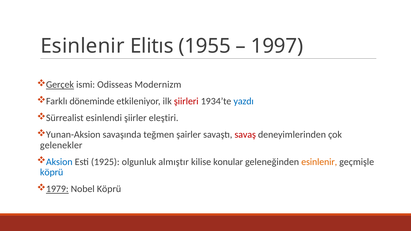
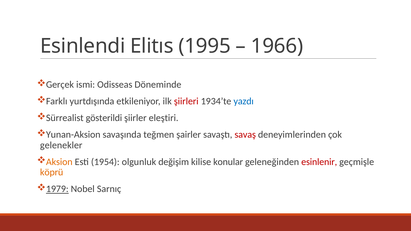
Esinlenir: Esinlenir -> Esinlendi (83, 46)
1955: 1955 -> 1995 (205, 46)
1997: 1997 -> 1966 (277, 46)
Gerçek underline: present -> none (60, 85)
Modernizm: Modernizm -> Döneminde (158, 85)
döneminde: döneminde -> yurtdışında (92, 101)
esinlendi: esinlendi -> gösterildi (104, 118)
Aksion colour: blue -> orange (59, 162)
1925: 1925 -> 1954 (105, 162)
almıştır: almıştır -> değişim (174, 162)
esinlenir colour: orange -> red (319, 162)
köprü colour: blue -> orange (52, 173)
Nobel Köprü: Köprü -> Sarnıç (109, 189)
